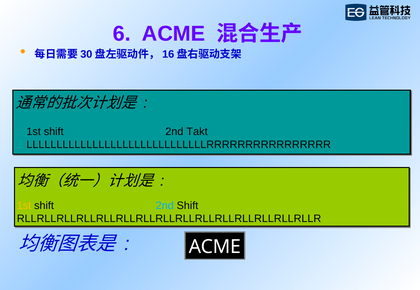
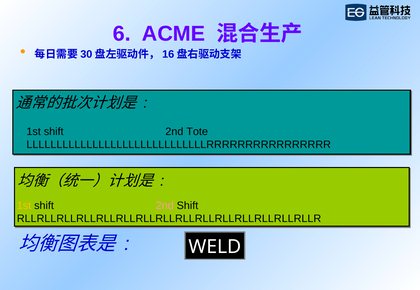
Takt: Takt -> Tote (197, 132)
2nd colour: light blue -> pink (165, 206)
ACME: ACME -> WELD (215, 248)
